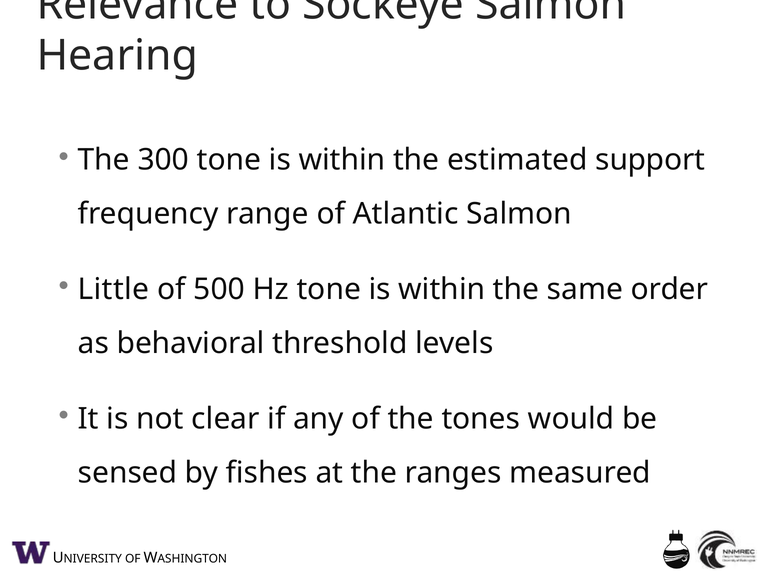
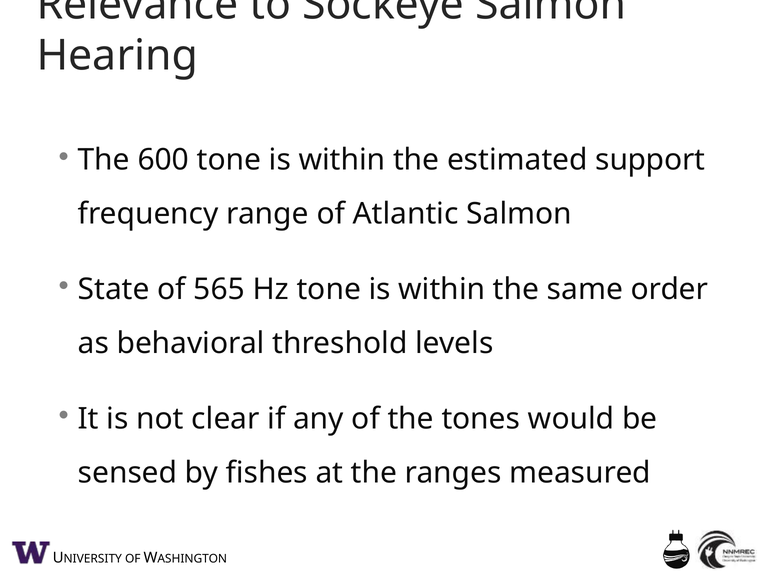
300: 300 -> 600 (163, 160)
Little: Little -> State (114, 289)
500: 500 -> 565 (219, 289)
